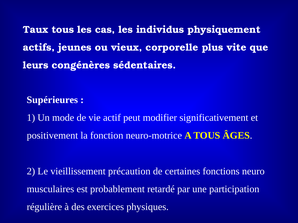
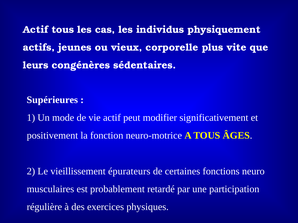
Taux: Taux -> Actif (36, 30)
précaution: précaution -> épurateurs (129, 172)
